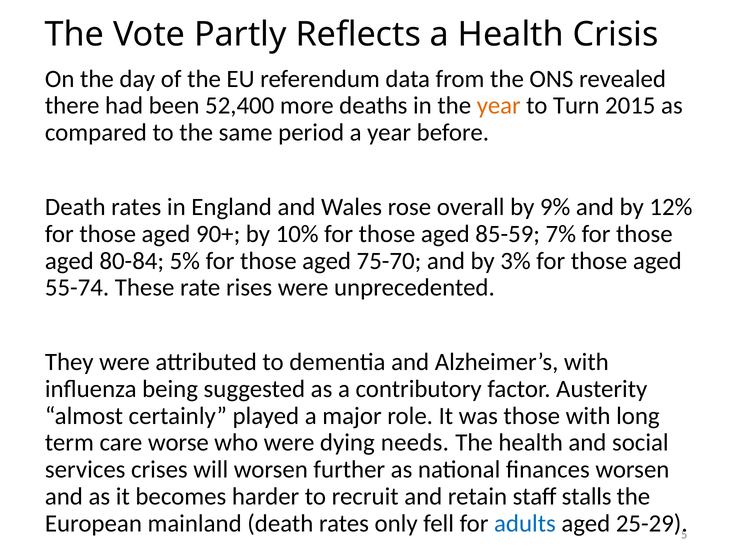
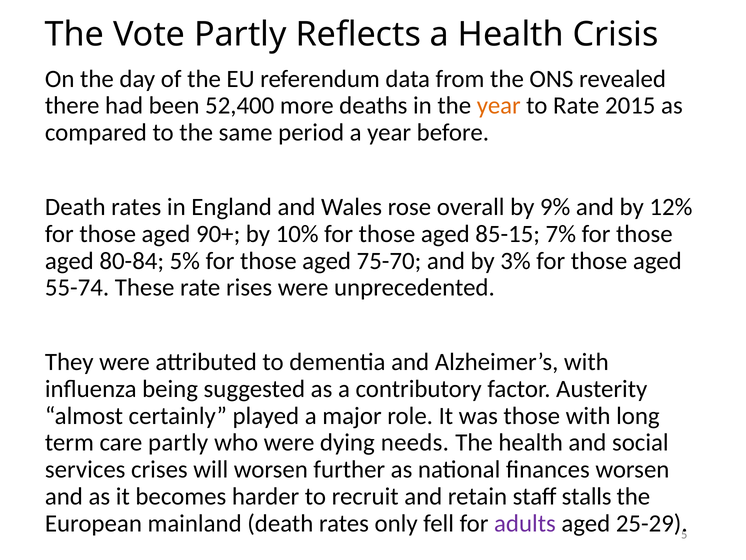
to Turn: Turn -> Rate (576, 106)
85-59: 85-59 -> 85-15 (508, 234)
care worse: worse -> partly (178, 442)
adults colour: blue -> purple (525, 523)
